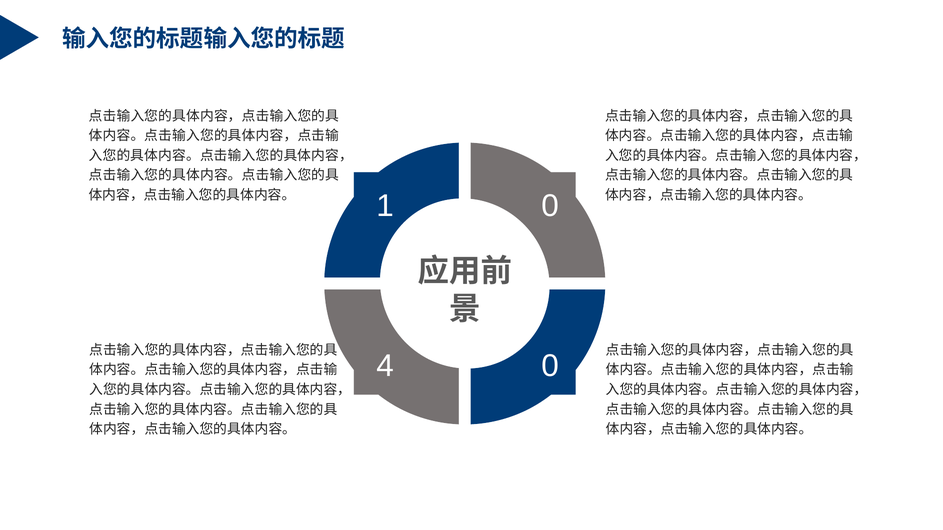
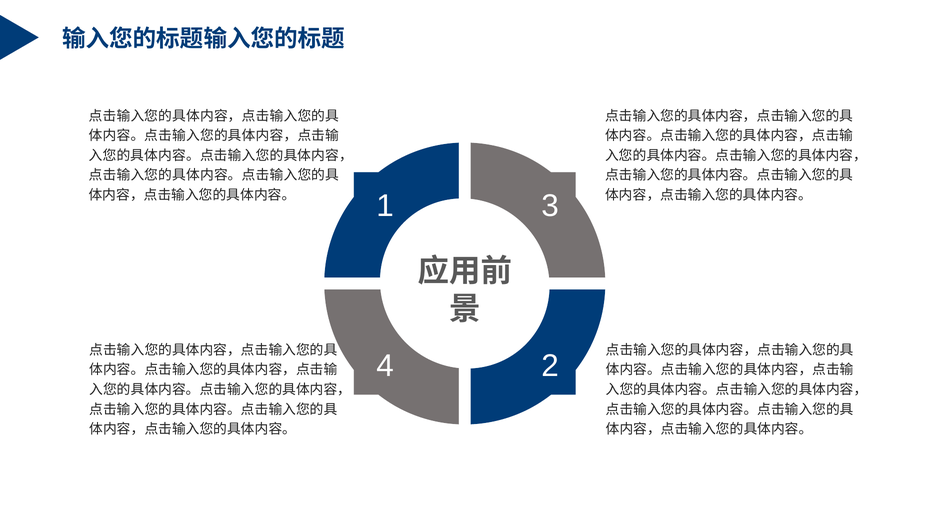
1 0: 0 -> 3 (550, 206)
4 0: 0 -> 2 (550, 366)
